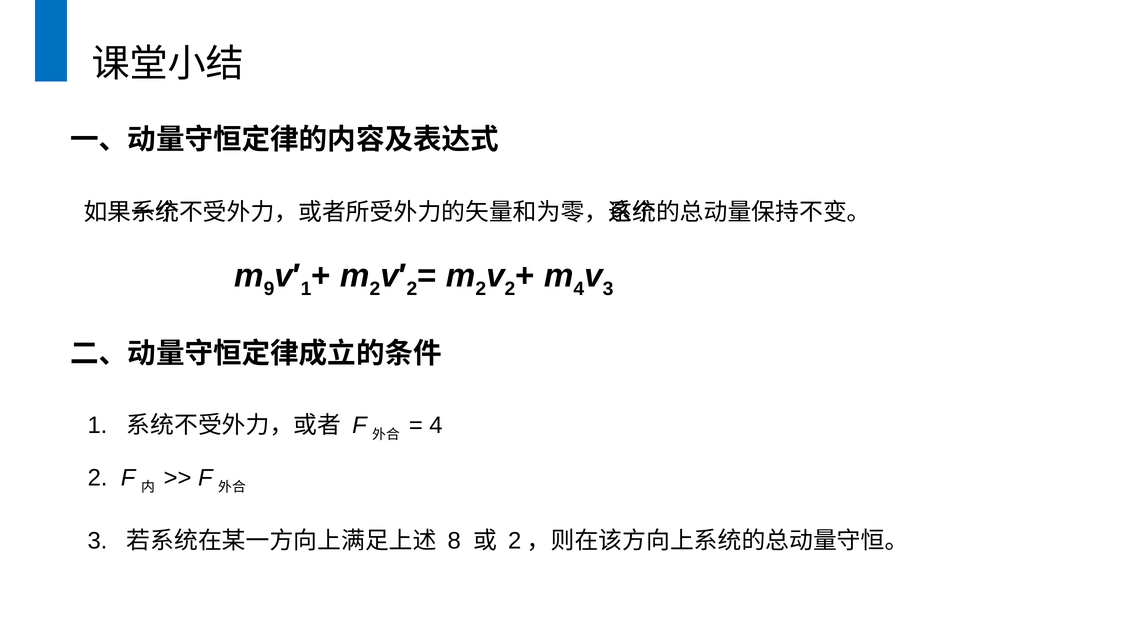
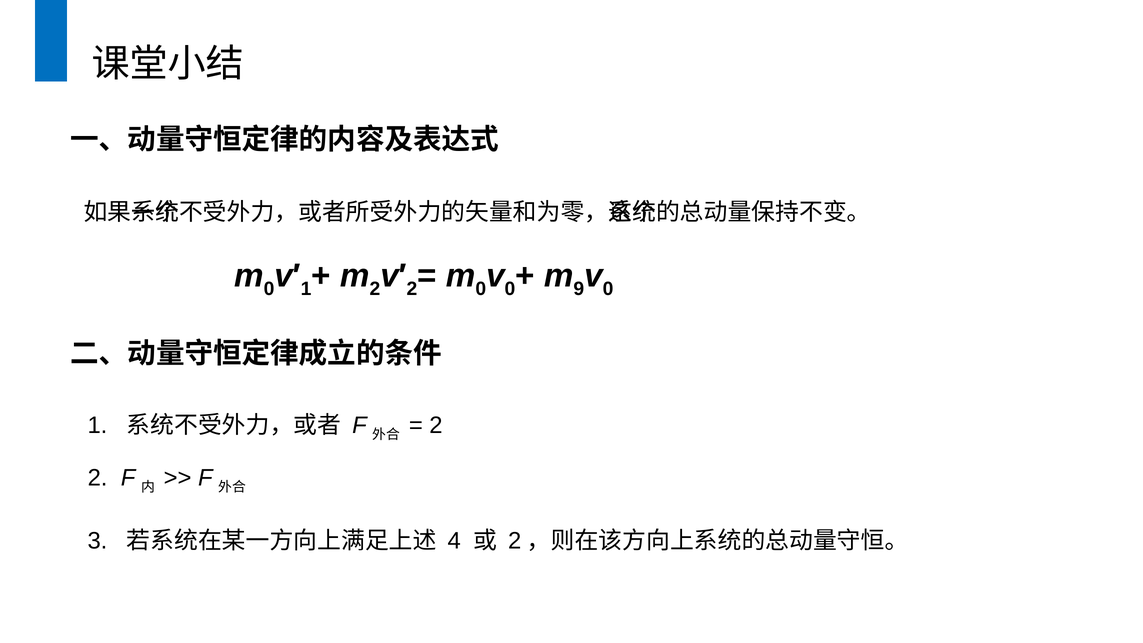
9: 9 -> 0 (269, 289)
2: 2 -> 0 (481, 289)
2: 2 -> 0 (510, 289)
4: 4 -> 9 (579, 289)
3: 3 -> 0 (608, 289)
4: 4 -> 2 (436, 425)
8: 8 -> 4 (454, 541)
